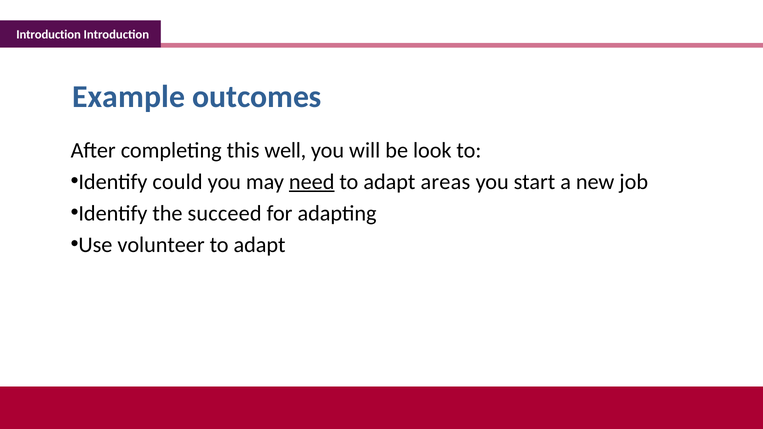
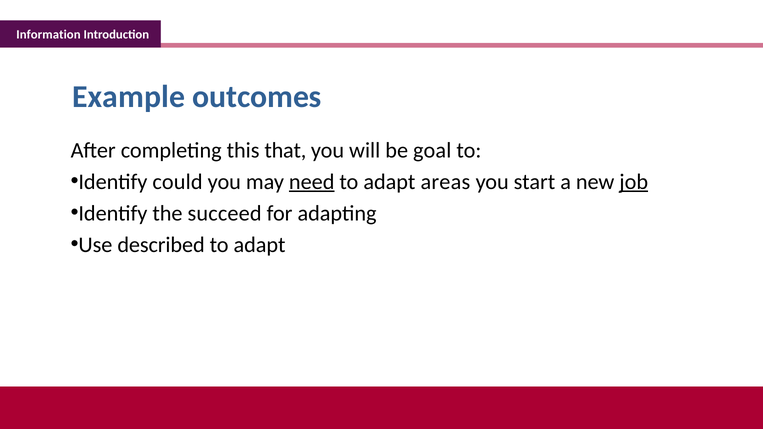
Introduction: Introduction -> Information (48, 35)
well: well -> that (285, 150)
look: look -> goal (432, 150)
job underline: none -> present (634, 182)
volunteer: volunteer -> described (161, 245)
